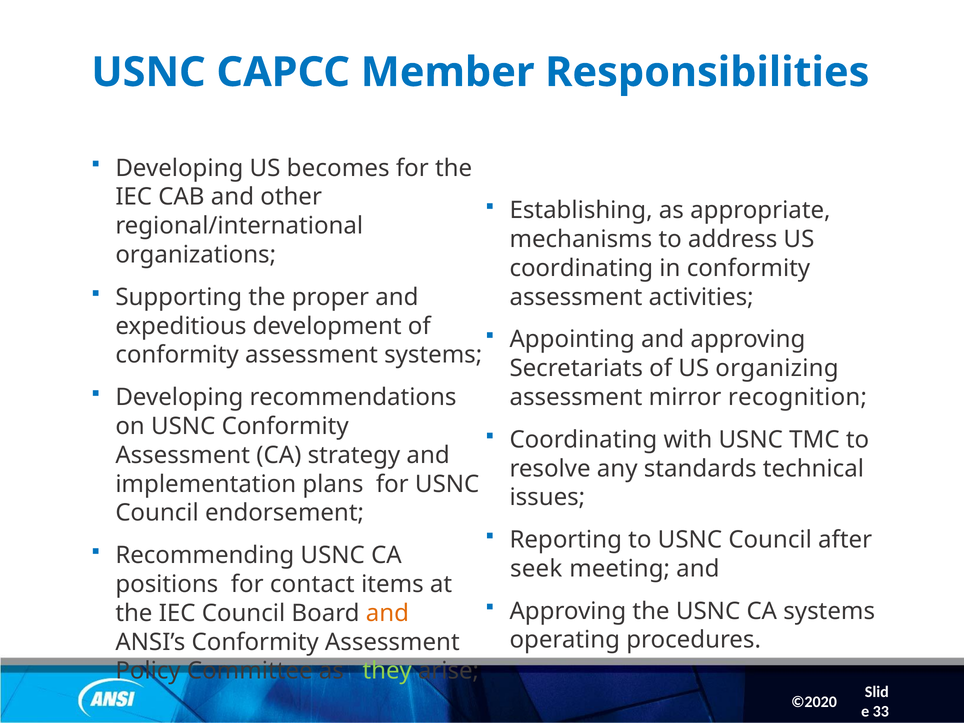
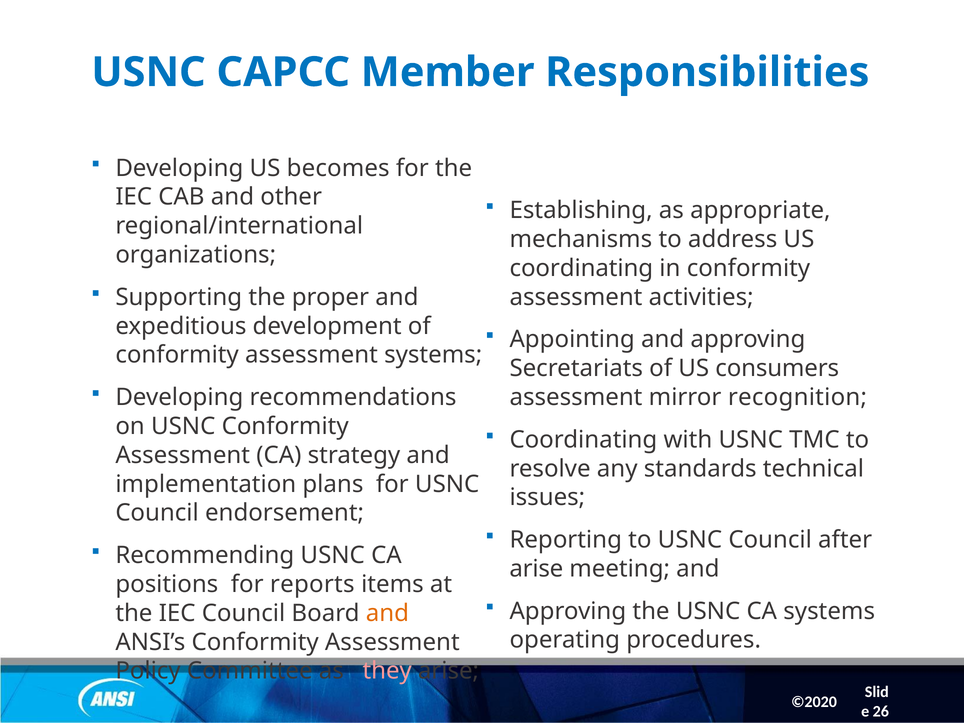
organizing: organizing -> consumers (777, 368)
seek: seek -> arise (536, 569)
contact: contact -> reports (312, 584)
they colour: light green -> pink (387, 671)
33: 33 -> 26 (881, 711)
